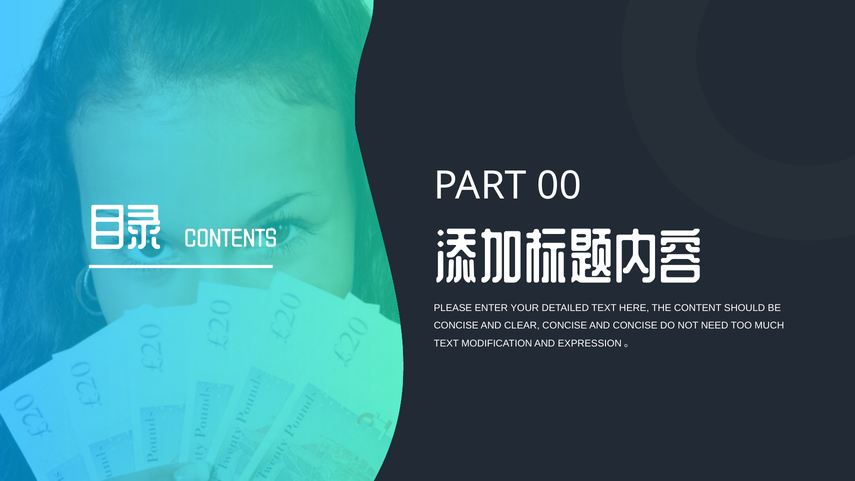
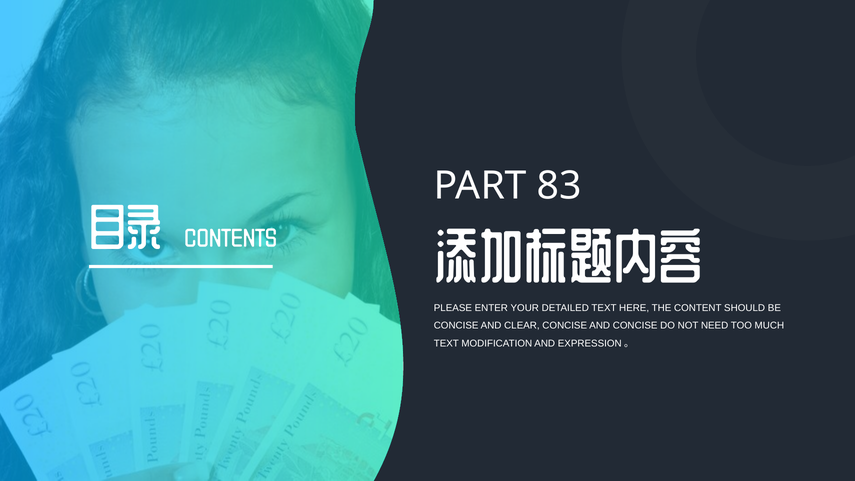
00: 00 -> 83 (559, 186)
